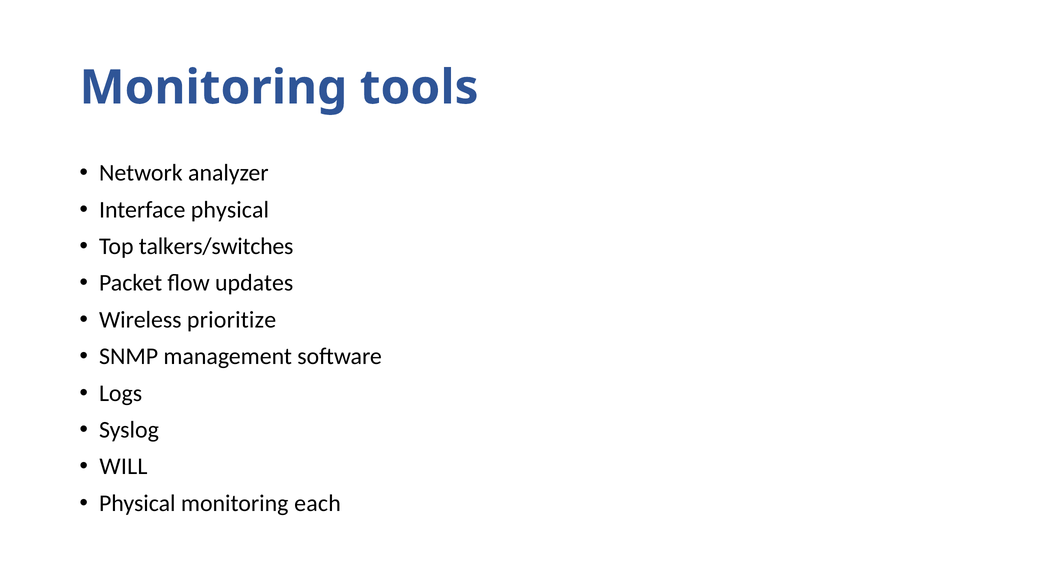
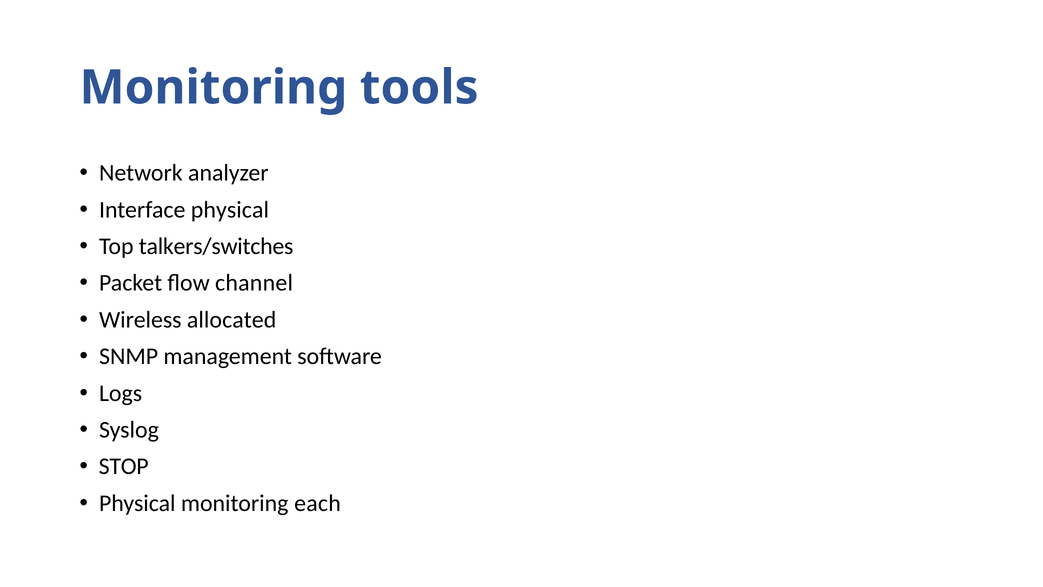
updates: updates -> channel (254, 283)
prioritize: prioritize -> allocated (232, 320)
WILL: WILL -> STOP (124, 466)
